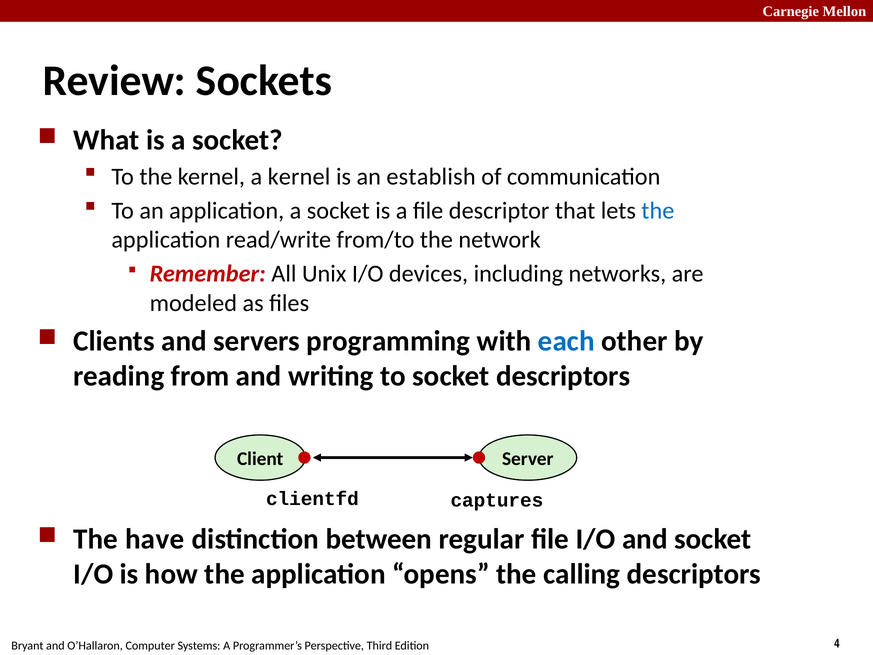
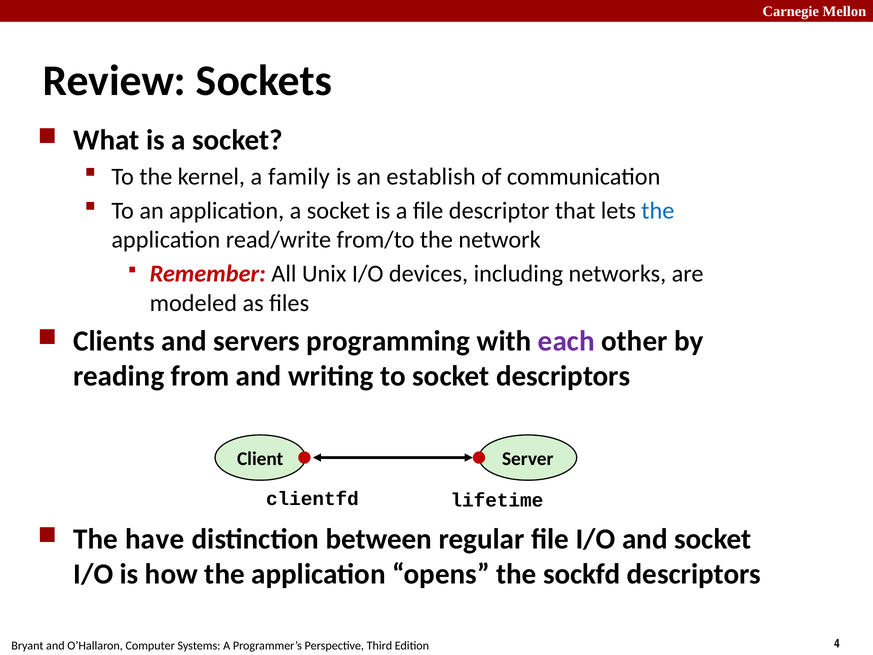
a kernel: kernel -> family (299, 177)
each colour: blue -> purple (566, 341)
captures: captures -> lifetime (497, 500)
calling: calling -> sockfd (582, 574)
